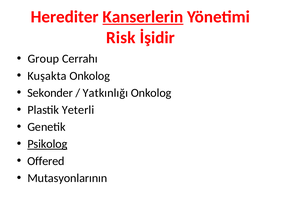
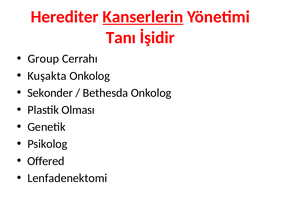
Risk: Risk -> Tanı (121, 38)
Yatkınlığı: Yatkınlığı -> Bethesda (105, 93)
Yeterli: Yeterli -> Olması (78, 110)
Psikolog underline: present -> none (47, 144)
Mutasyonlarının: Mutasyonlarının -> Lenfadenektomi (67, 178)
